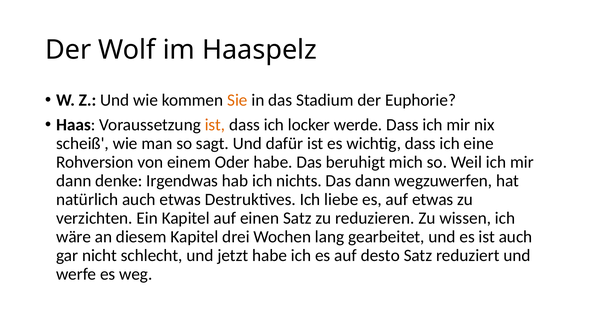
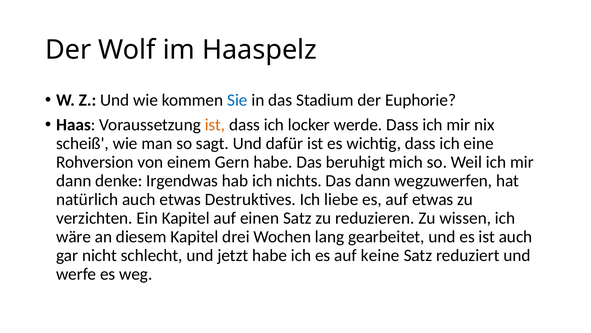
Sie colour: orange -> blue (237, 100)
Oder: Oder -> Gern (232, 162)
desto: desto -> keine (380, 255)
